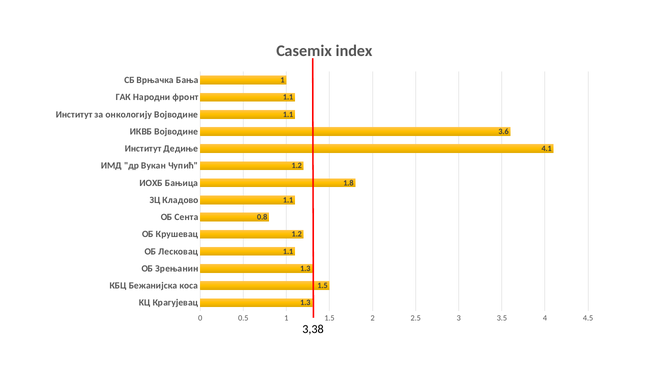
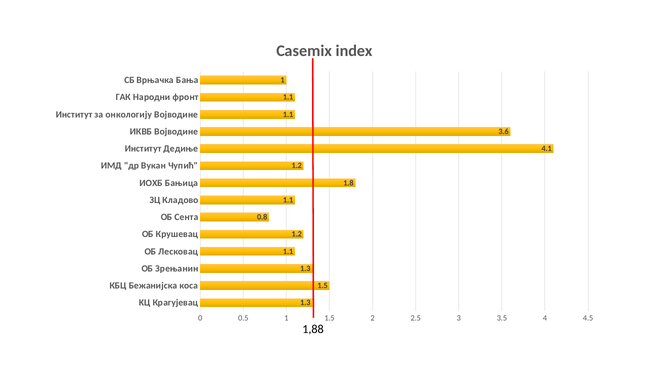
3,38: 3,38 -> 1,88 (313, 330)
